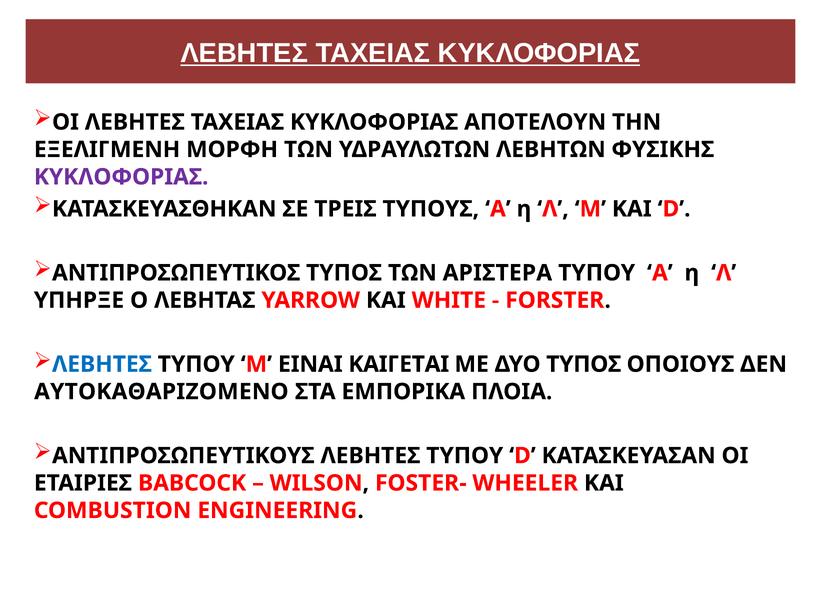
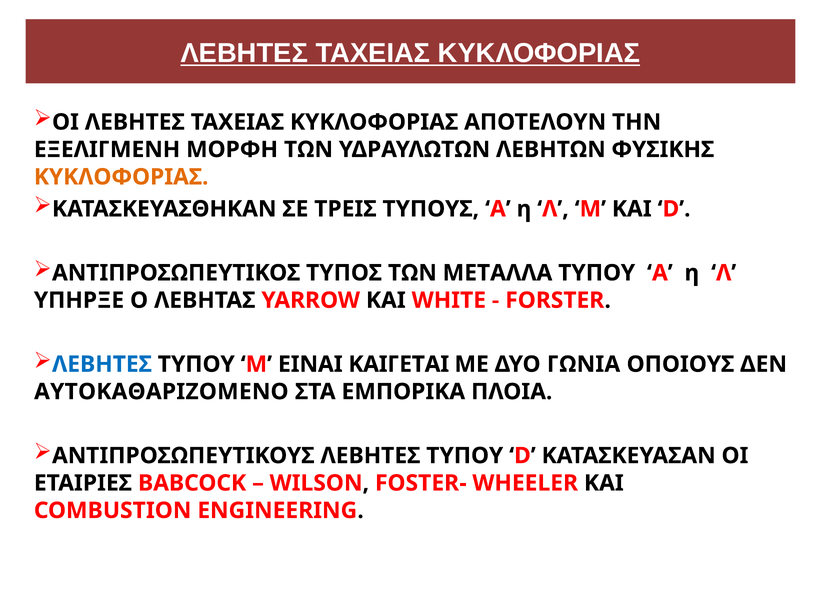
ΚΥΚΛΟΦΟΡΙΑΣ colour: purple -> orange (121, 177)
ΑΡΙΣΤΕΡΑ: ΑΡΙΣΤΕΡΑ -> ΜΕΤΑΛΛΑ (497, 273)
ΔΥΟ ΤΥΠΟΣ: ΤΥΠΟΣ -> ΓΩΝΙΑ (584, 364)
